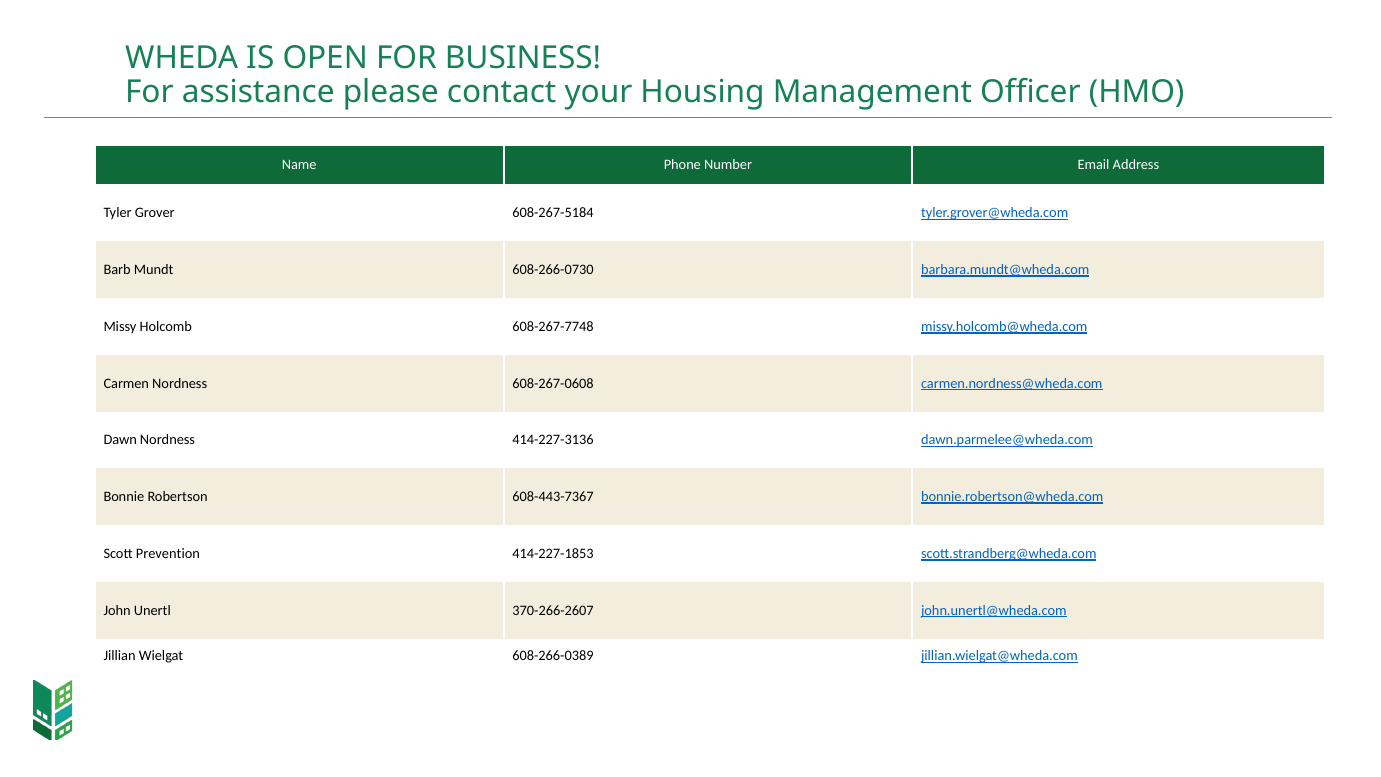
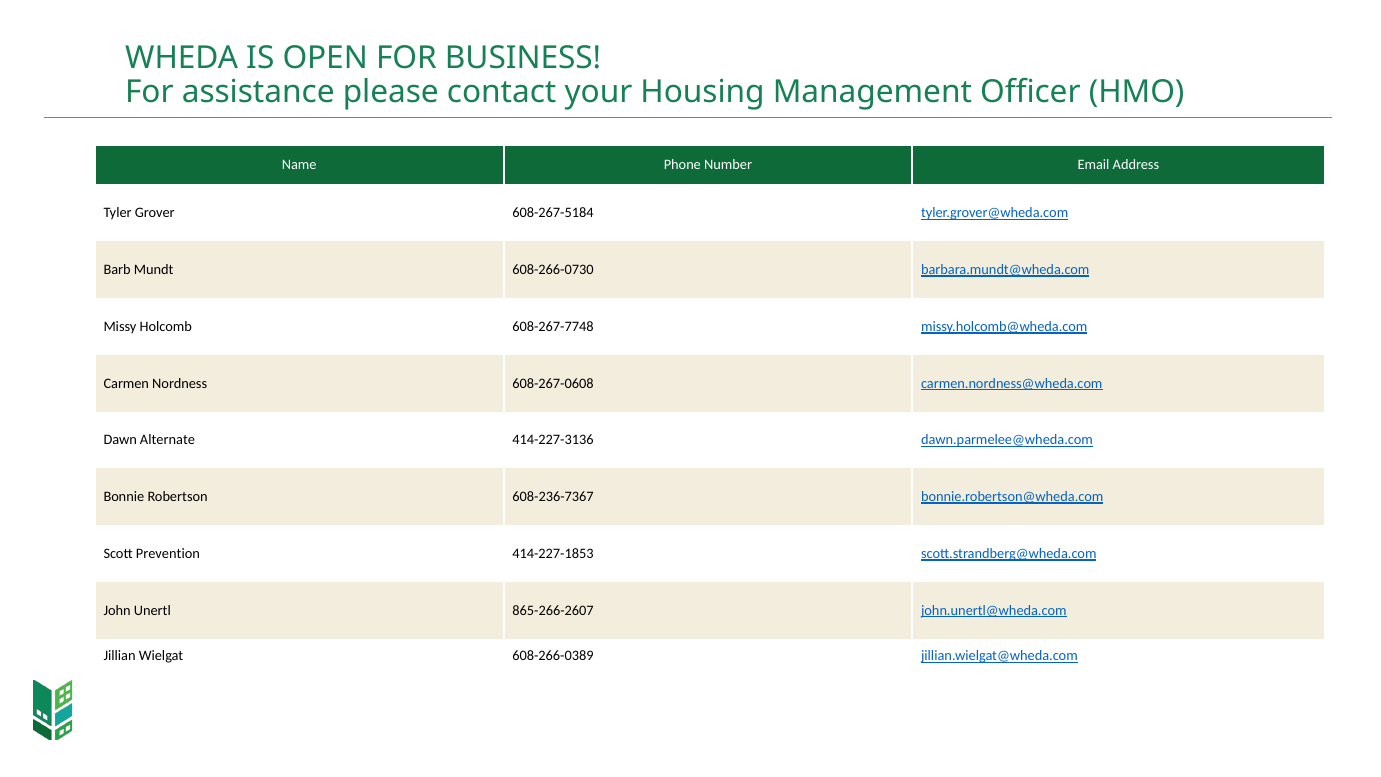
Dawn Nordness: Nordness -> Alternate (168, 440)
608-443-7367: 608-443-7367 -> 608-236-7367 (553, 497)
370-266-2607: 370-266-2607 -> 865-266-2607 (553, 610)
